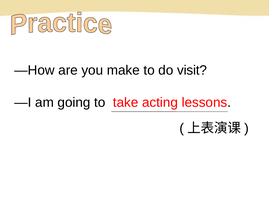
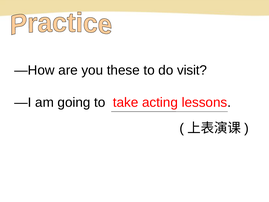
make: make -> these (123, 70)
